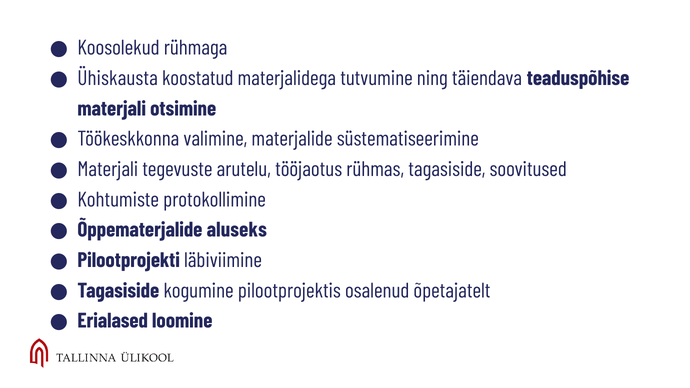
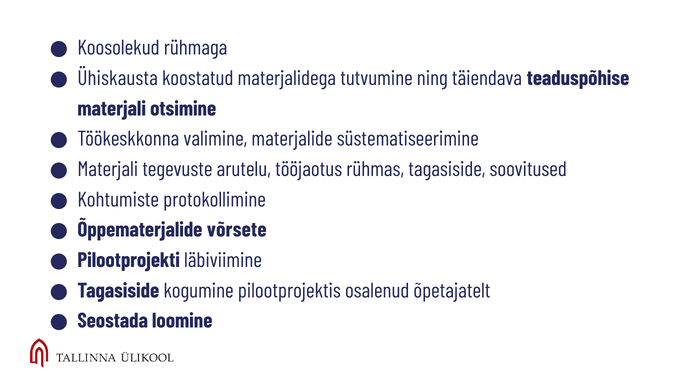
aluseks: aluseks -> võrsete (237, 230)
Erialased: Erialased -> Seostada (113, 321)
